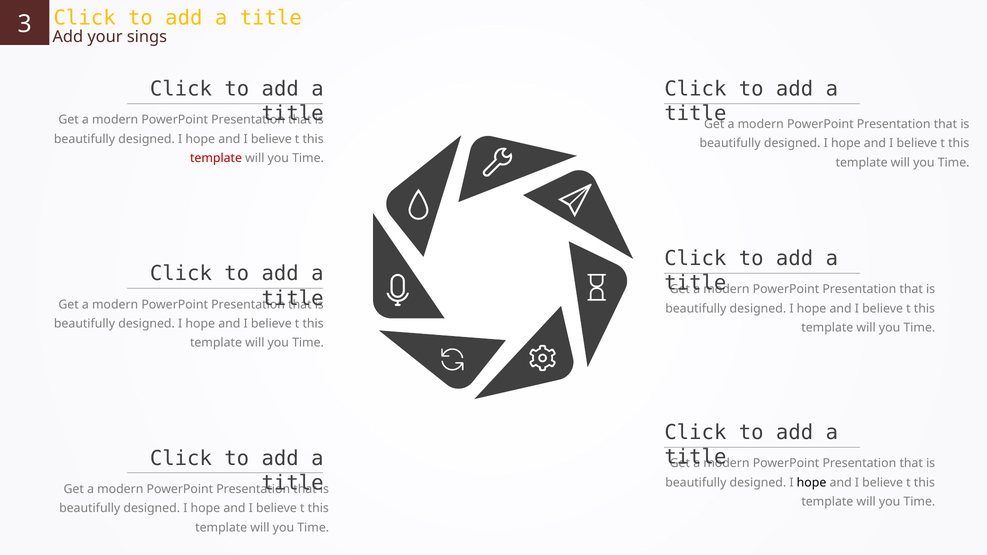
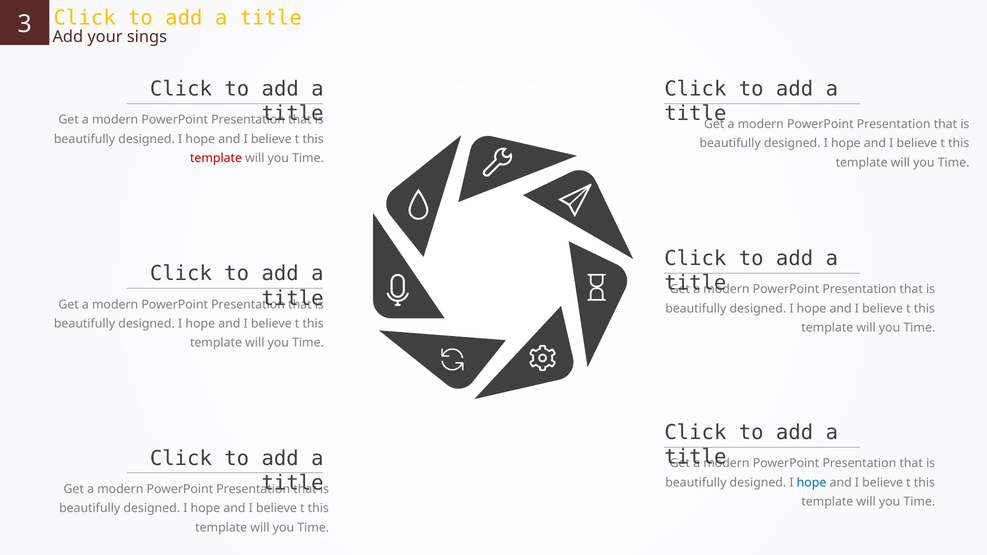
hope colour: black -> blue (812, 483)
